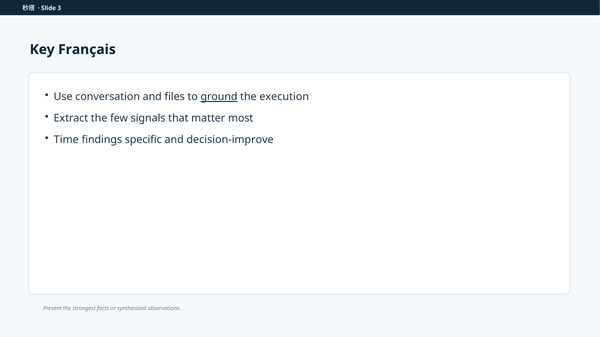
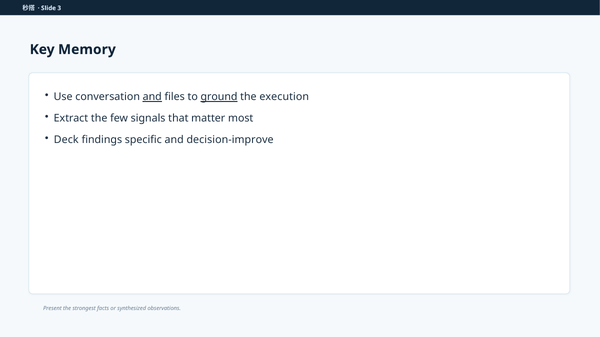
Français: Français -> Memory (87, 50)
and underline: none -> present (152, 97)
Time: Time -> Deck (66, 140)
